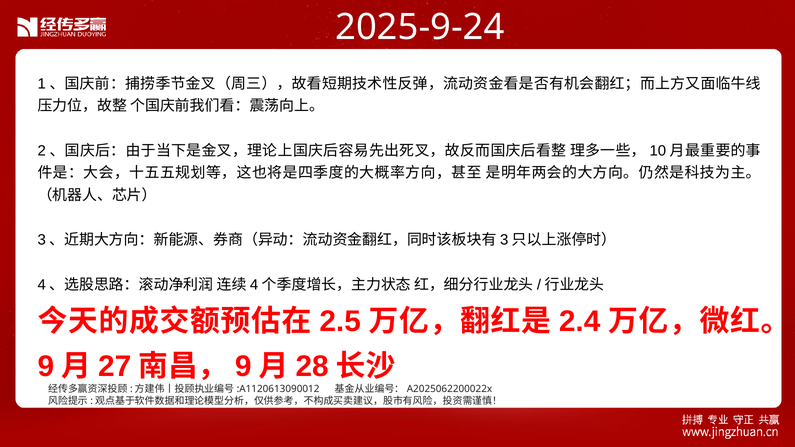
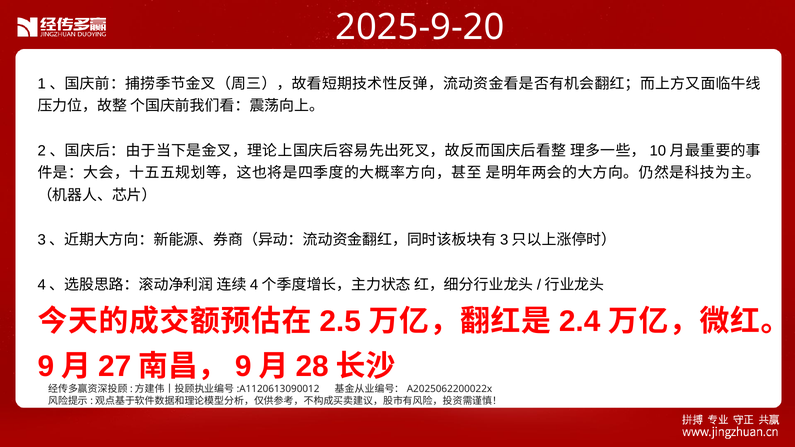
2025-9-24: 2025-9-24 -> 2025-9-20 (420, 27)
